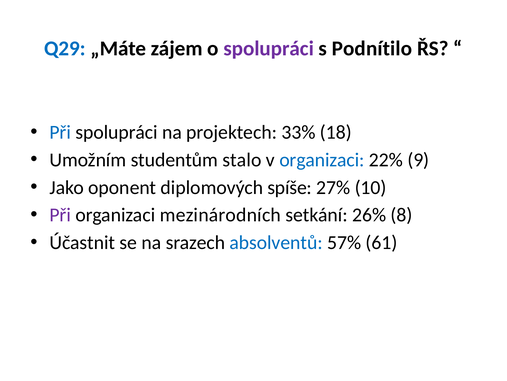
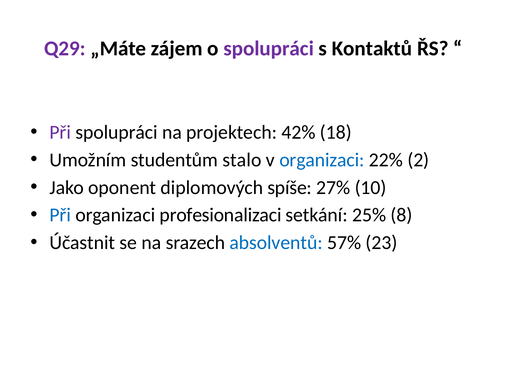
Q29 colour: blue -> purple (65, 48)
Podnítilo: Podnítilo -> Kontaktů (372, 48)
Při colour: blue -> purple (60, 132)
33%: 33% -> 42% (298, 132)
9: 9 -> 2 (418, 160)
Při colour: purple -> blue (60, 215)
mezinárodních: mezinárodních -> profesionalizaci (221, 215)
26%: 26% -> 25% (369, 215)
61: 61 -> 23 (381, 242)
